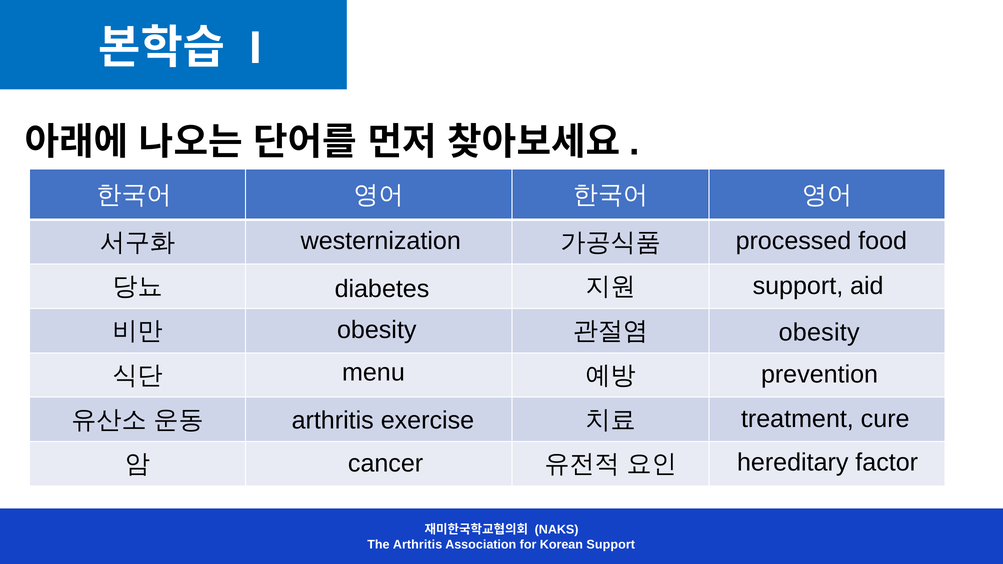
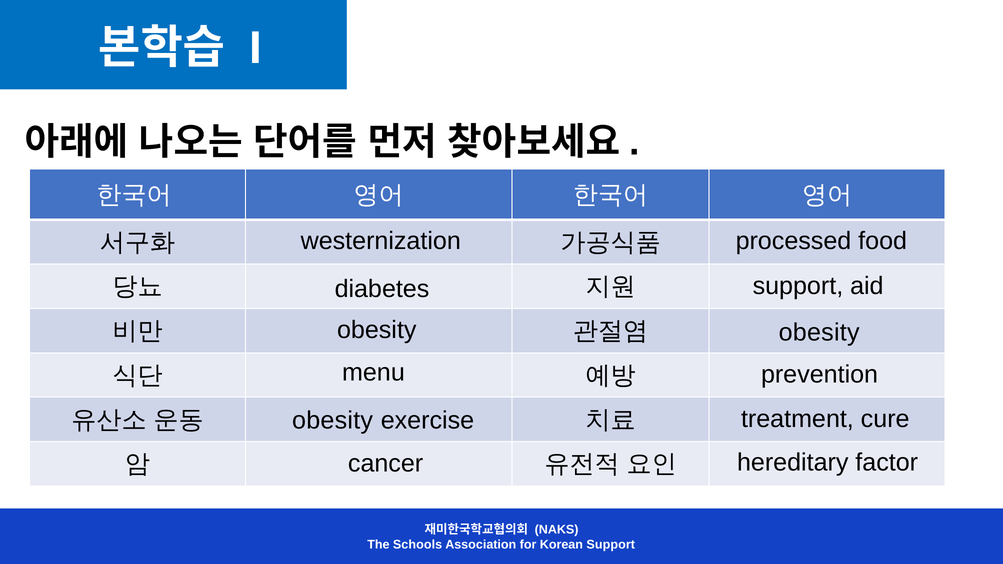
arthritis: arthritis -> obesity (333, 421)
The Arthritis: Arthritis -> Schools (418, 545)
